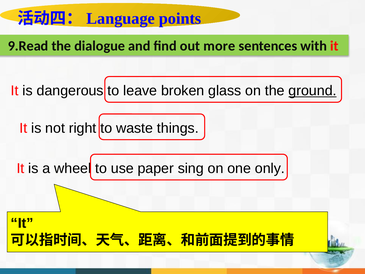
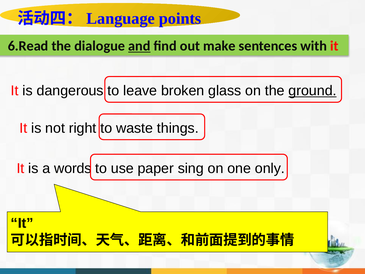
9.Read: 9.Read -> 6.Read (28, 46)
and underline: none -> present (139, 46)
more: more -> make (219, 46)
wheel: wheel -> words (73, 168)
